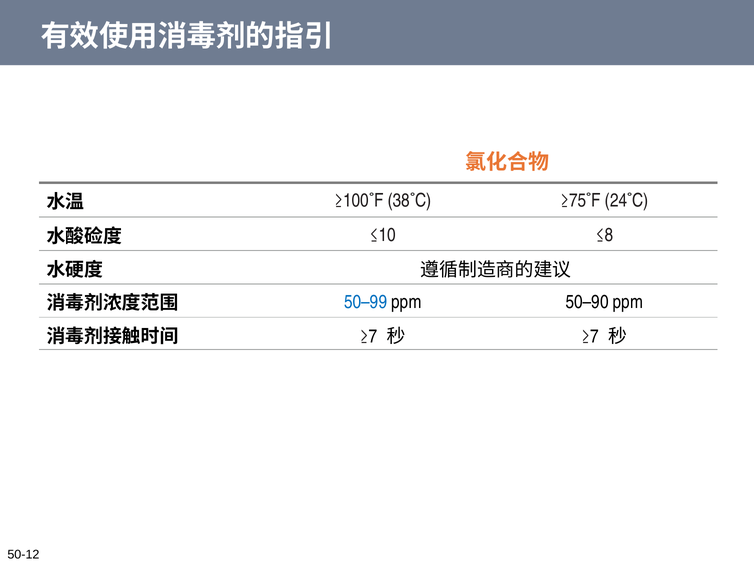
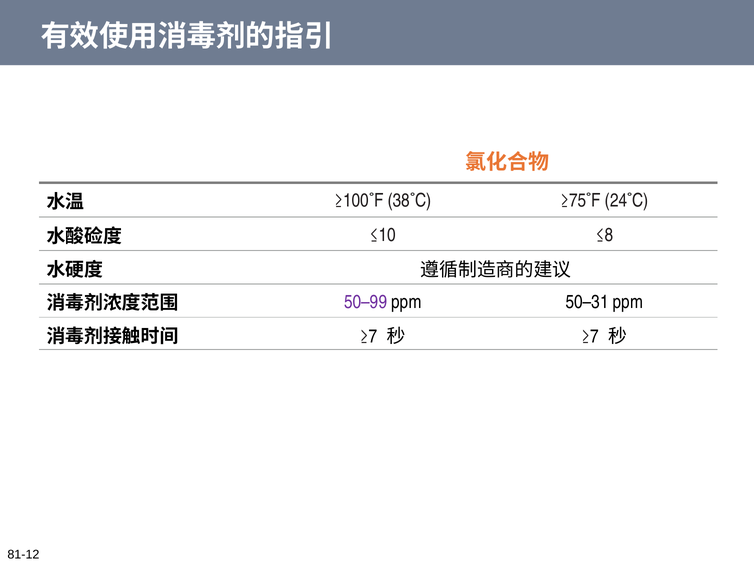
50–99 colour: blue -> purple (366, 302)
50–90: 50–90 -> 50–31 (587, 302)
50-12: 50-12 -> 81-12 (23, 555)
